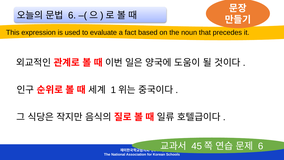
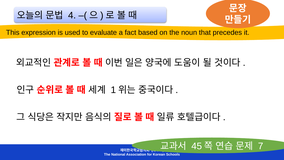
6: 6 -> 4 (72, 15)
6: 6 -> 7 (261, 146)
